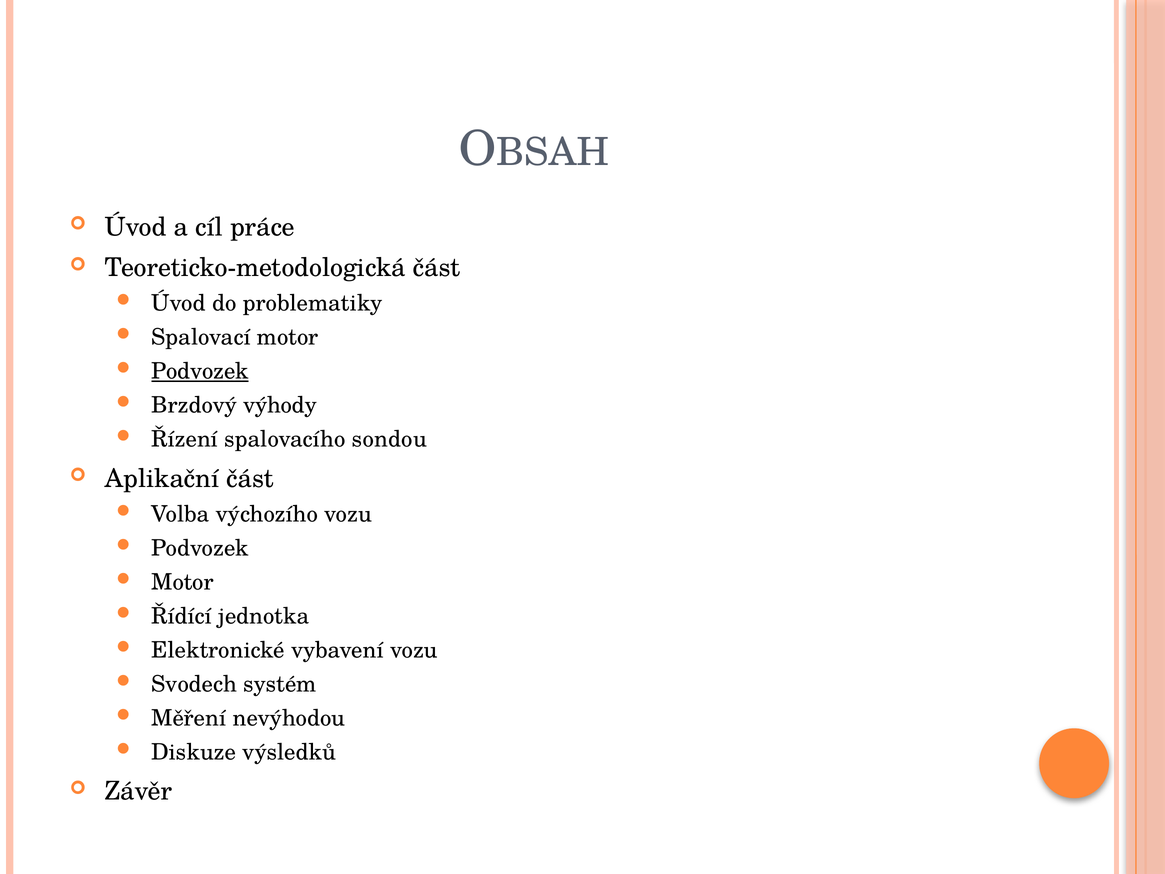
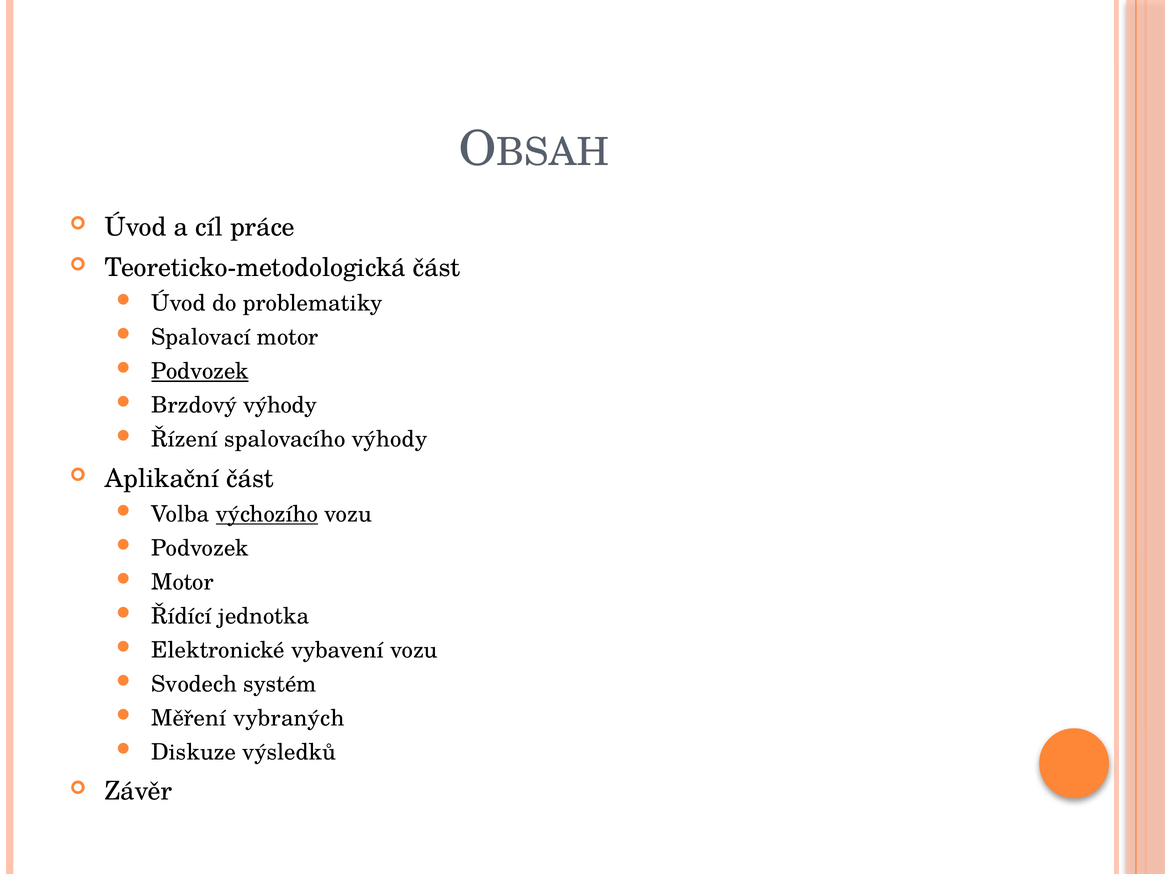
spalovacího sondou: sondou -> výhody (389, 439)
výchozího underline: none -> present (267, 514)
nevýhodou: nevýhodou -> vybraných (289, 718)
